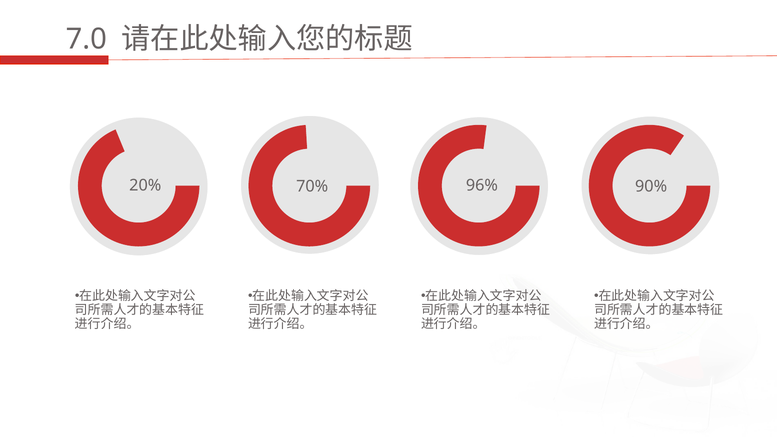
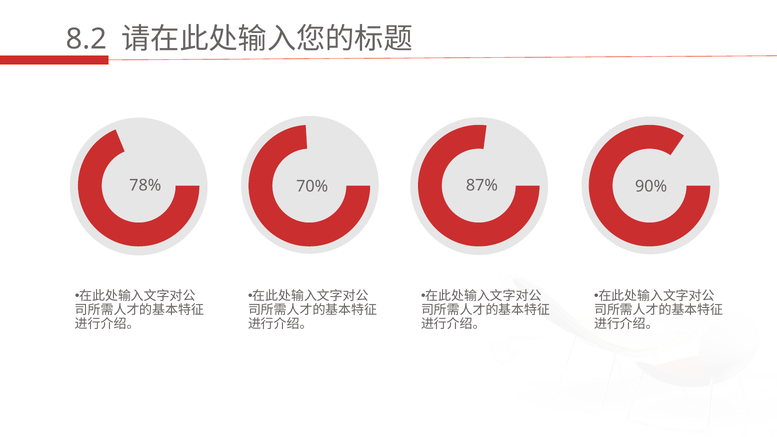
7.0: 7.0 -> 8.2 (86, 39)
20%: 20% -> 78% (145, 185)
96%: 96% -> 87% (482, 185)
